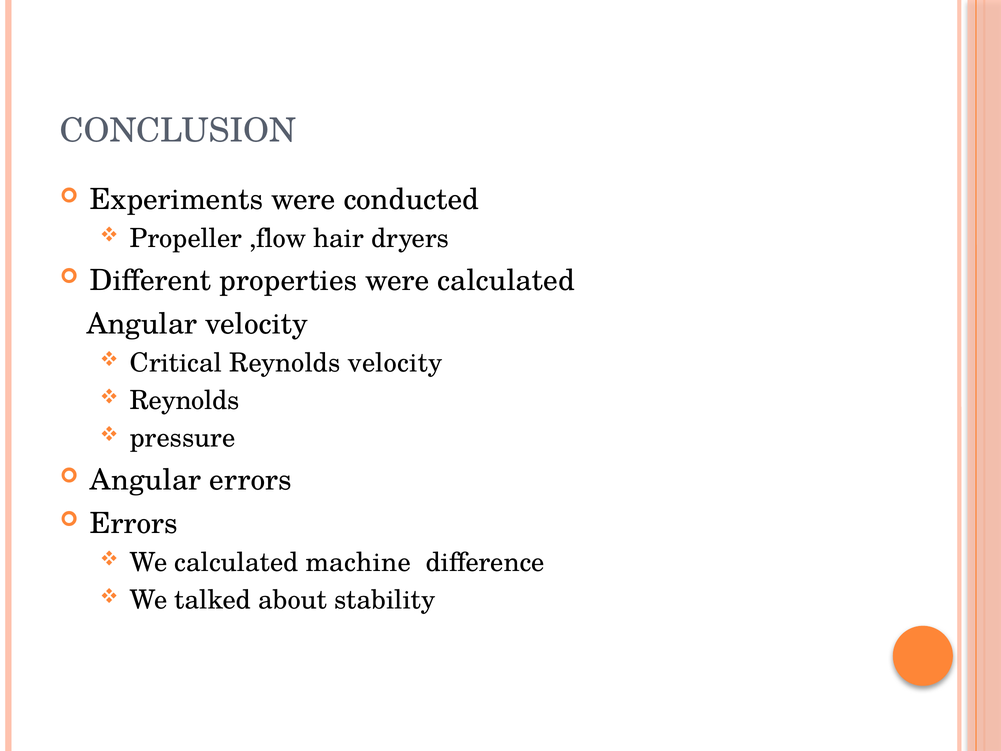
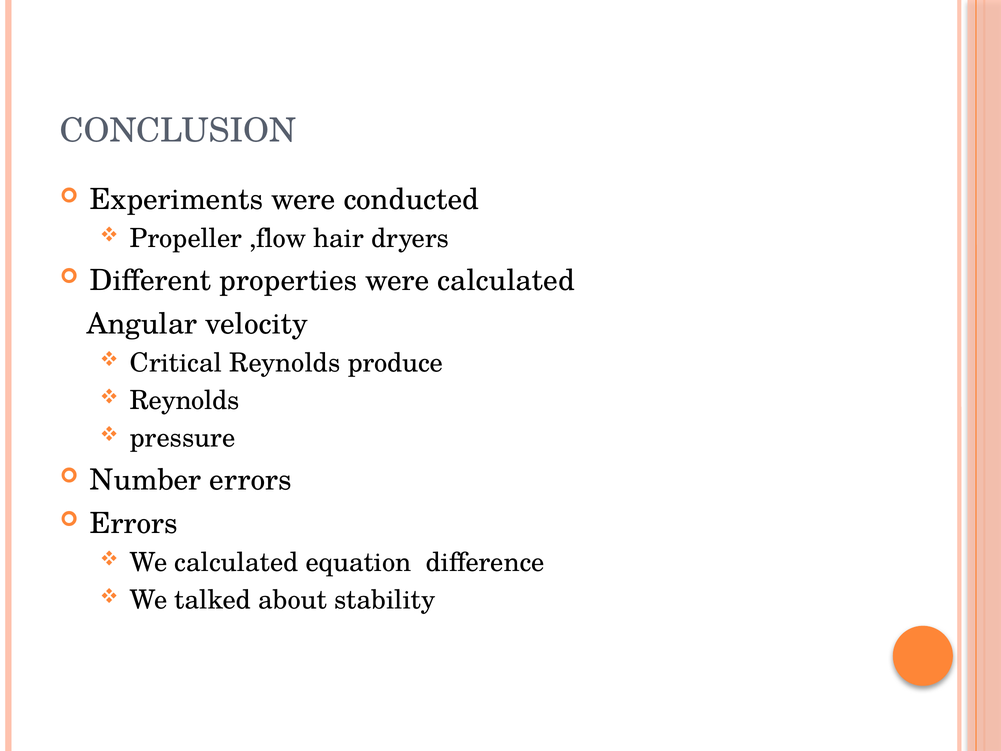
Reynolds velocity: velocity -> produce (395, 363)
Angular: Angular -> Number (146, 480)
machine: machine -> equation (359, 562)
